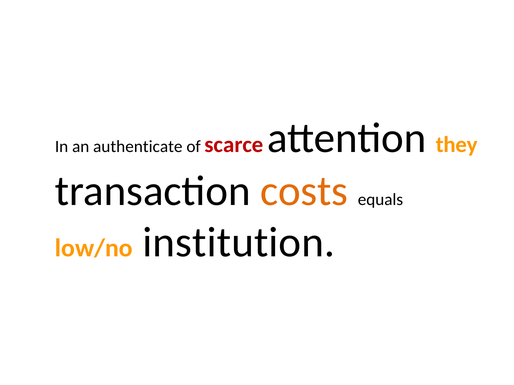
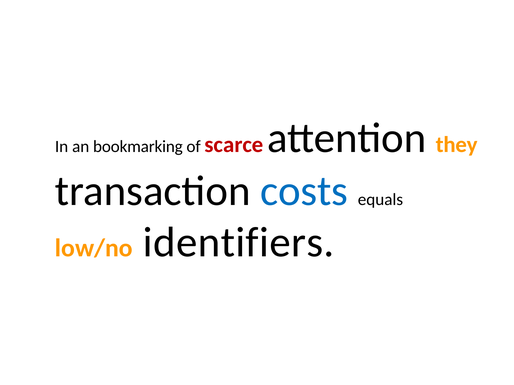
authenticate: authenticate -> bookmarking (138, 147)
costs colour: orange -> blue (304, 191)
institution: institution -> identifiers (239, 243)
